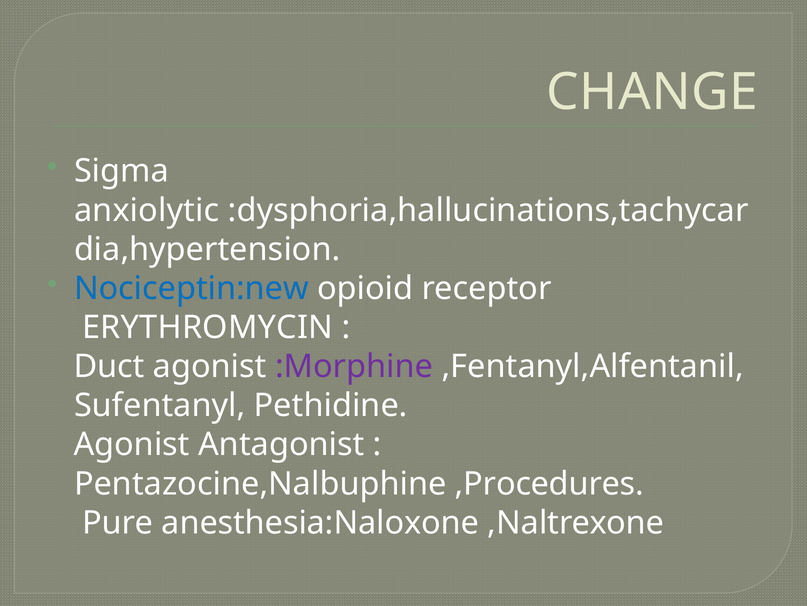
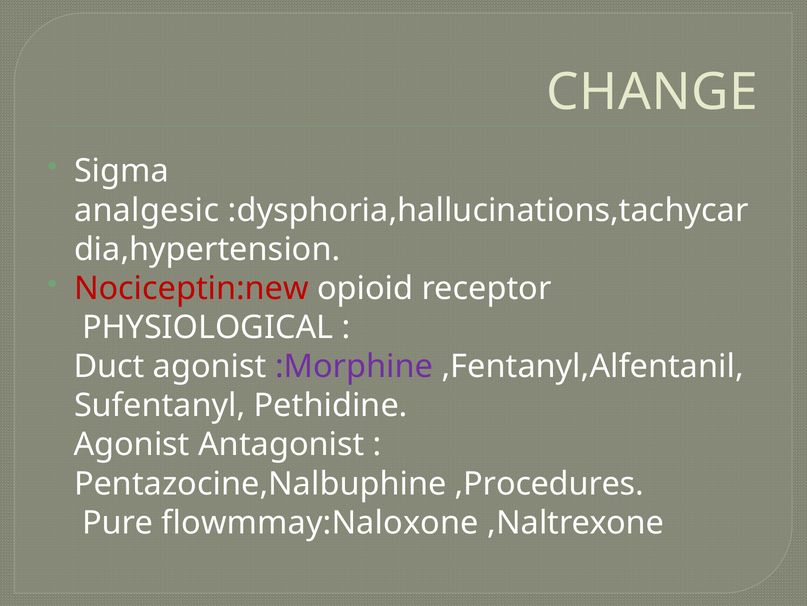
anxiolytic: anxiolytic -> analgesic (147, 210)
Nociceptin:new colour: blue -> red (191, 288)
ERYTHROMYCIN: ERYTHROMYCIN -> PHYSIOLOGICAL (208, 327)
anesthesia:Naloxone: anesthesia:Naloxone -> flowmmay:Naloxone (320, 522)
